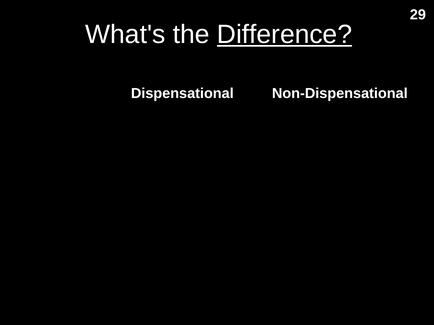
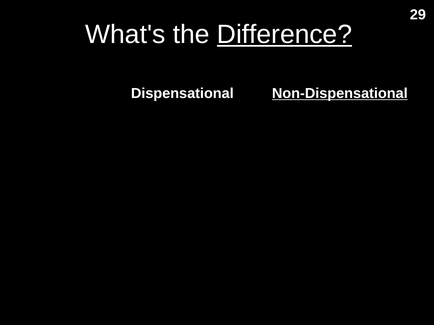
Non-Dispensational underline: none -> present (340, 94)
